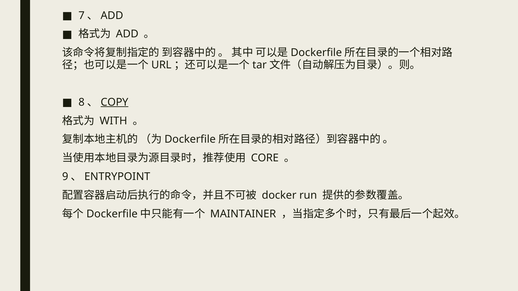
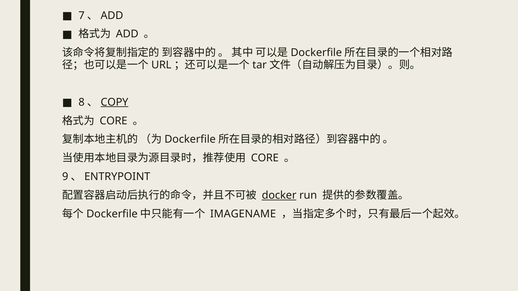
WITH: WITH -> CORE (113, 121)
docker underline: none -> present (279, 196)
MAINTAINER: MAINTAINER -> IMAGENAME (243, 214)
